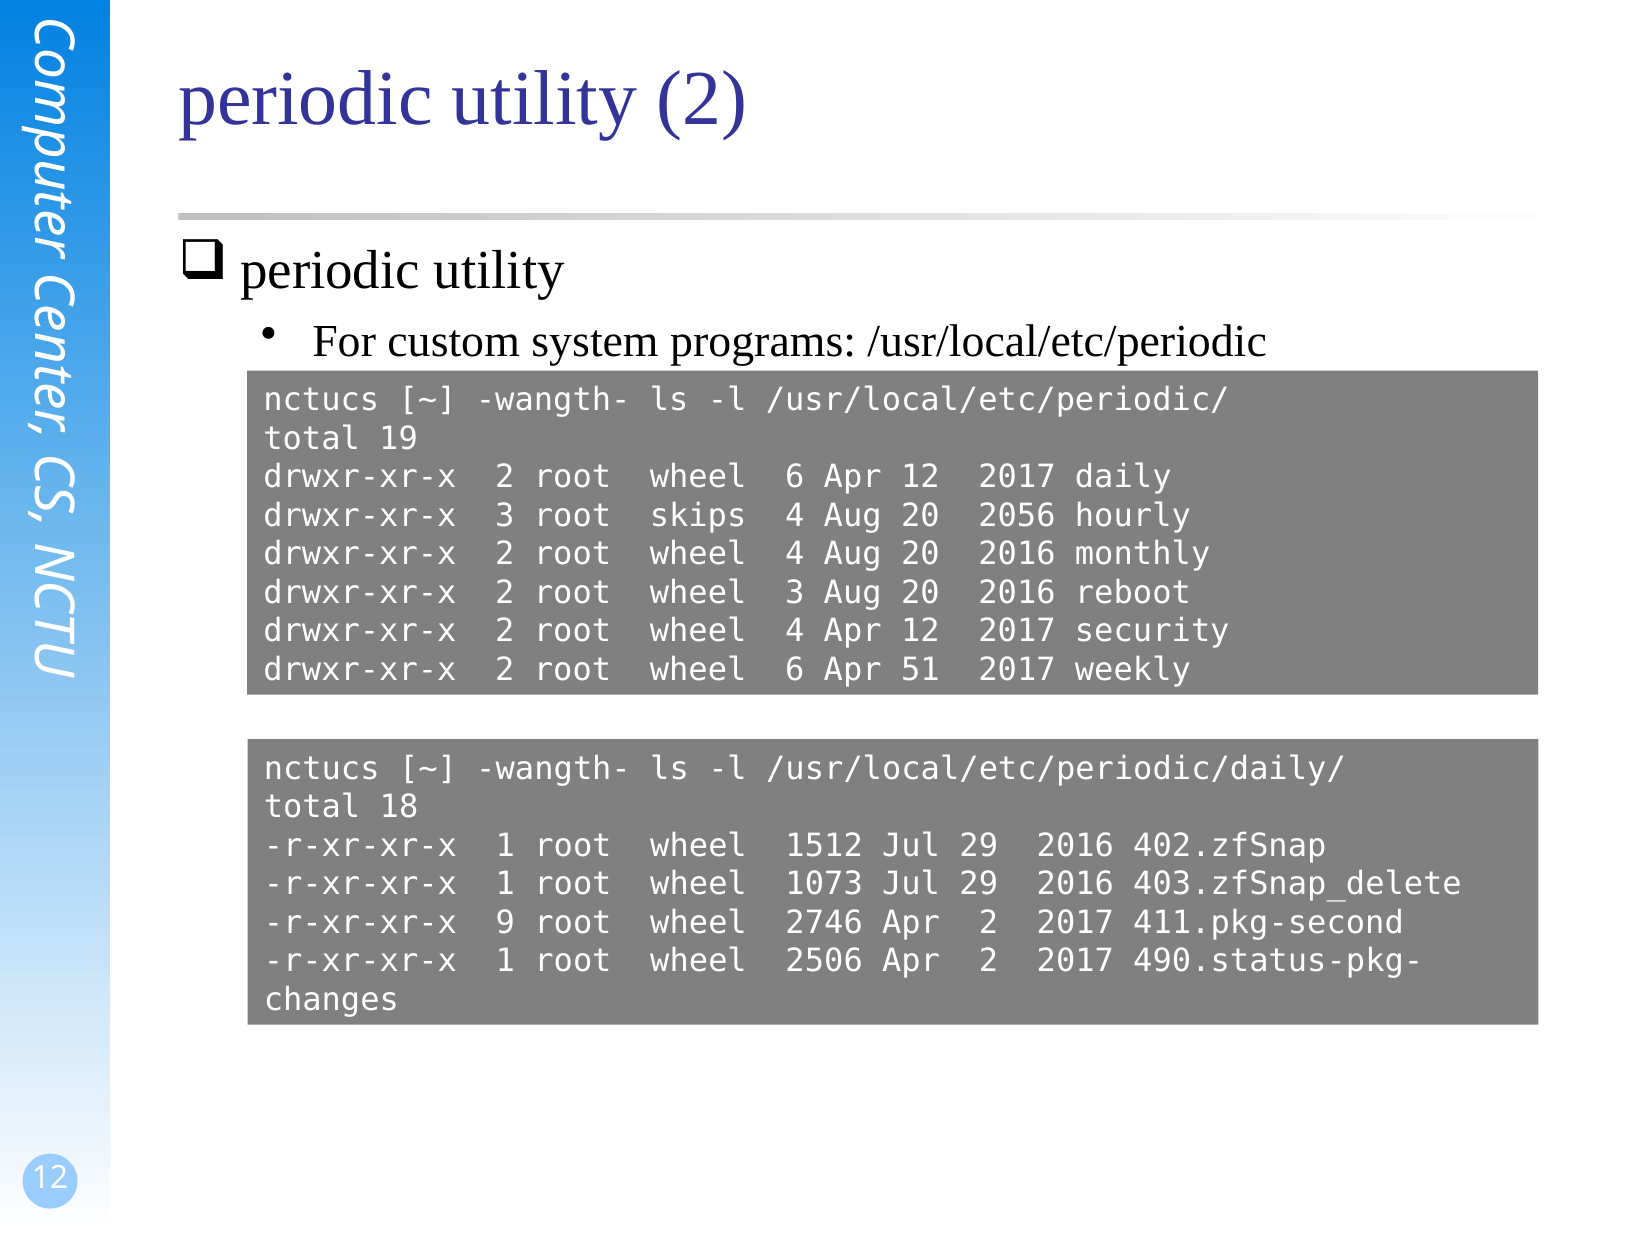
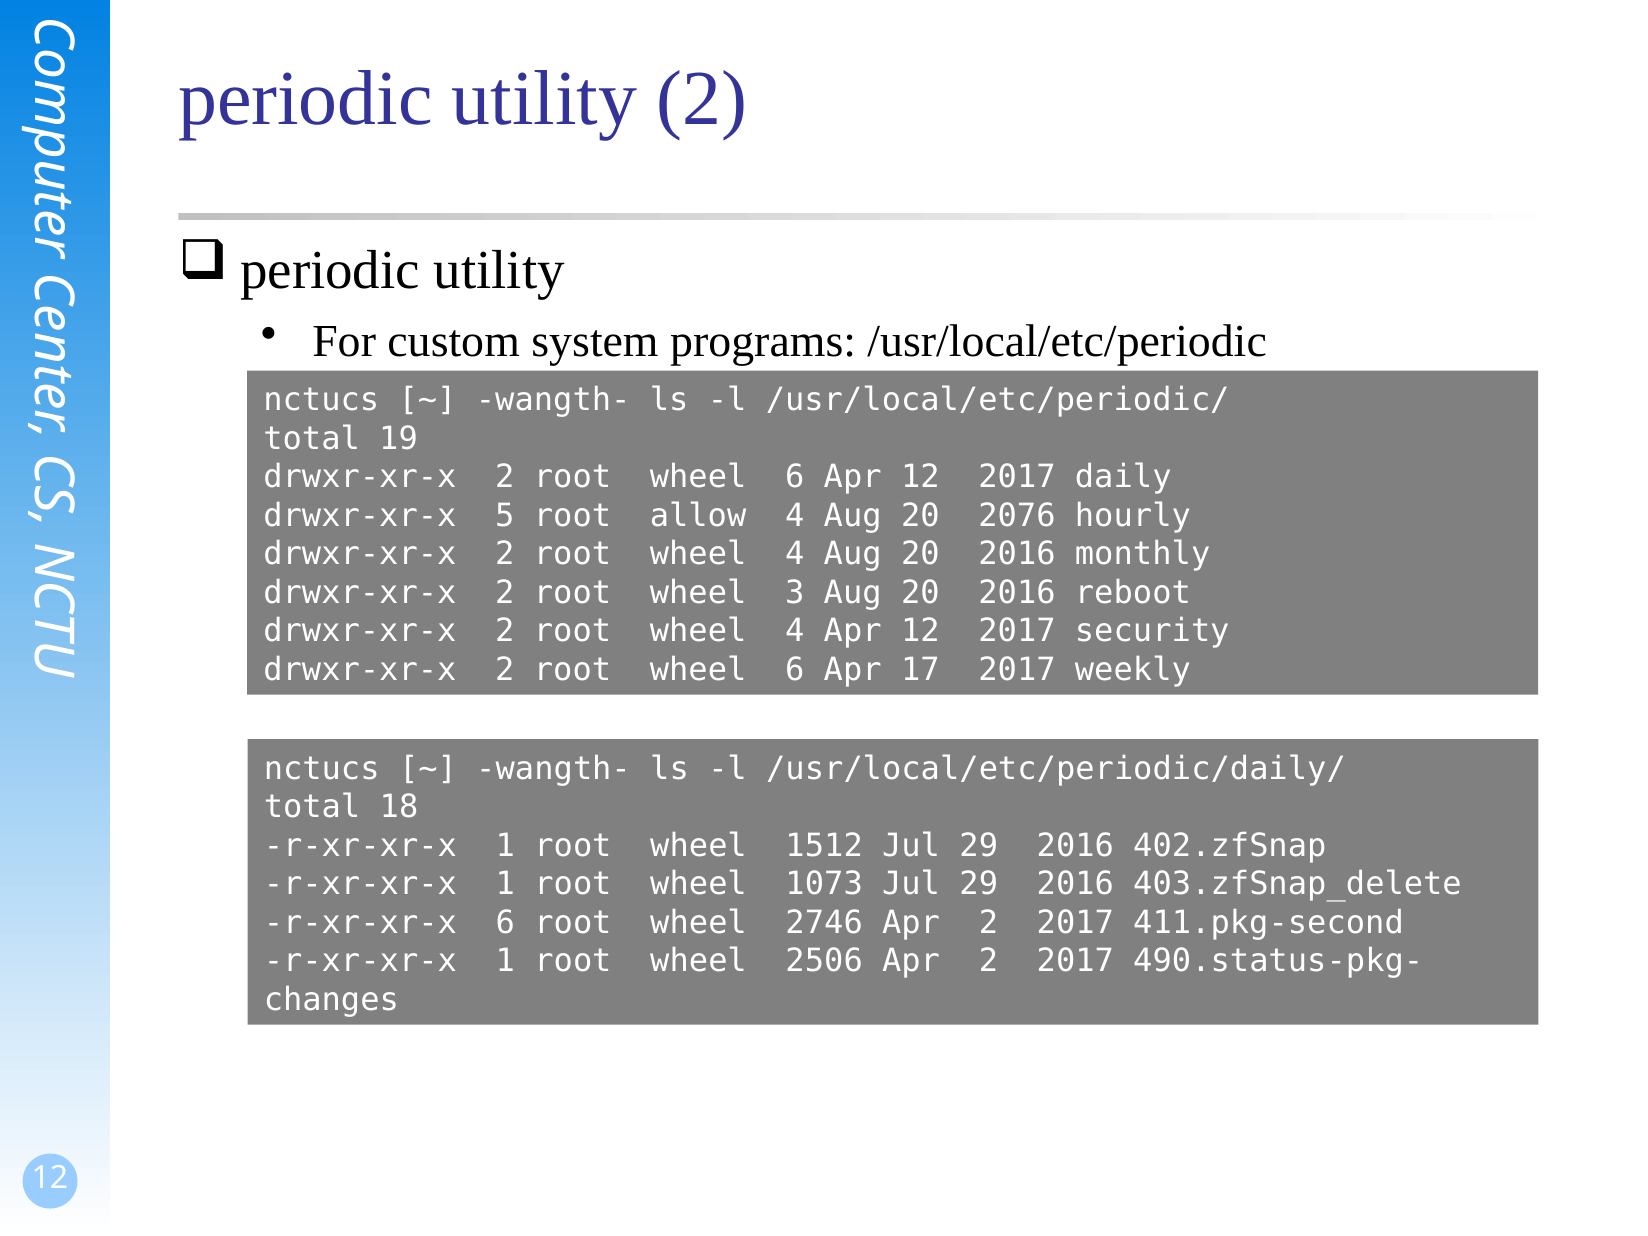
drwxr-xr-x 3: 3 -> 5 (505, 516)
skips: skips -> allow (698, 516)
2056: 2056 -> 2076 (1017, 516)
51: 51 -> 17 (920, 670)
r-xr-xr-x 9: 9 -> 6 (505, 923)
